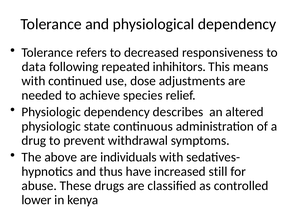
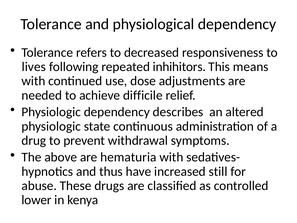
data: data -> lives (34, 67)
species: species -> difficile (143, 95)
individuals: individuals -> hematuria (128, 157)
